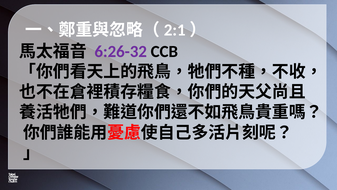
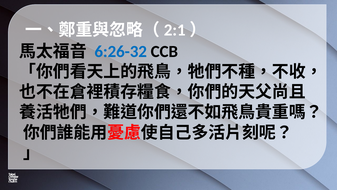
6:26-32 colour: purple -> blue (121, 51)
